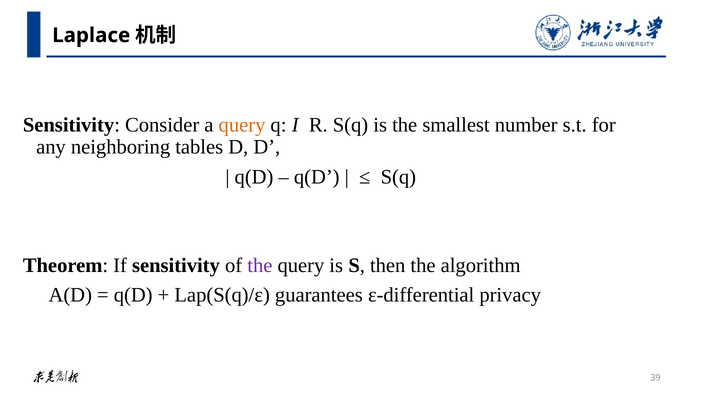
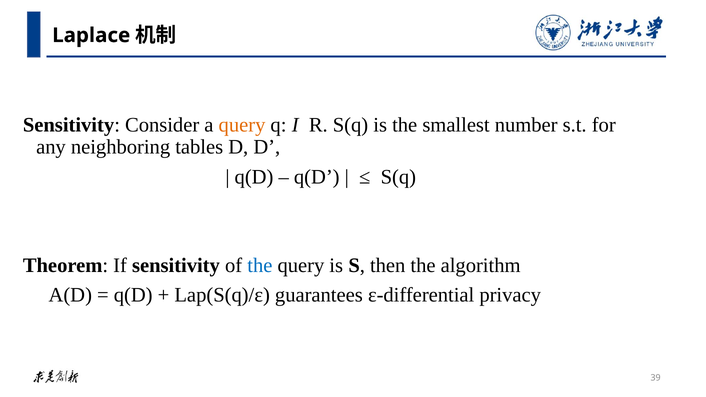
the colour: purple -> blue (260, 265)
